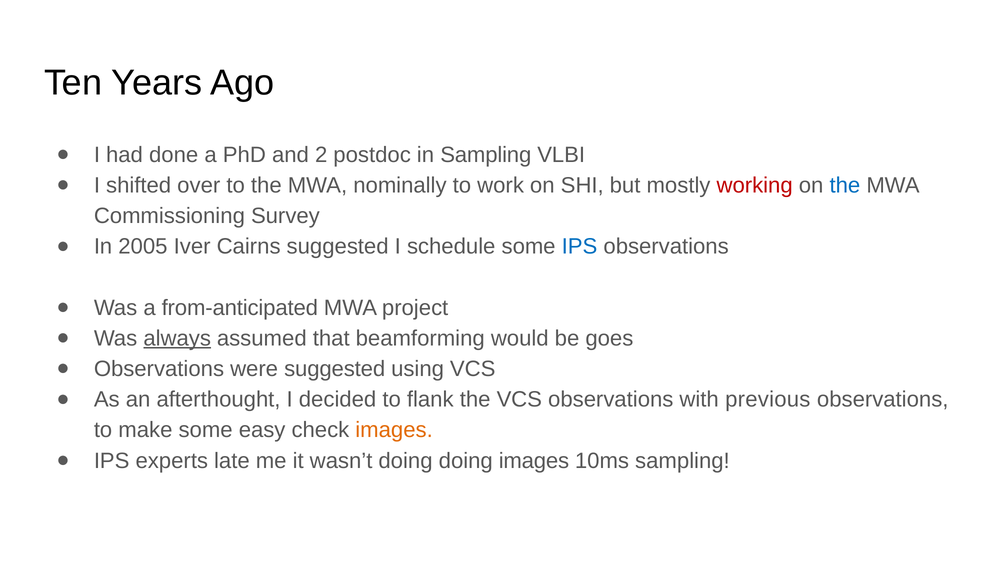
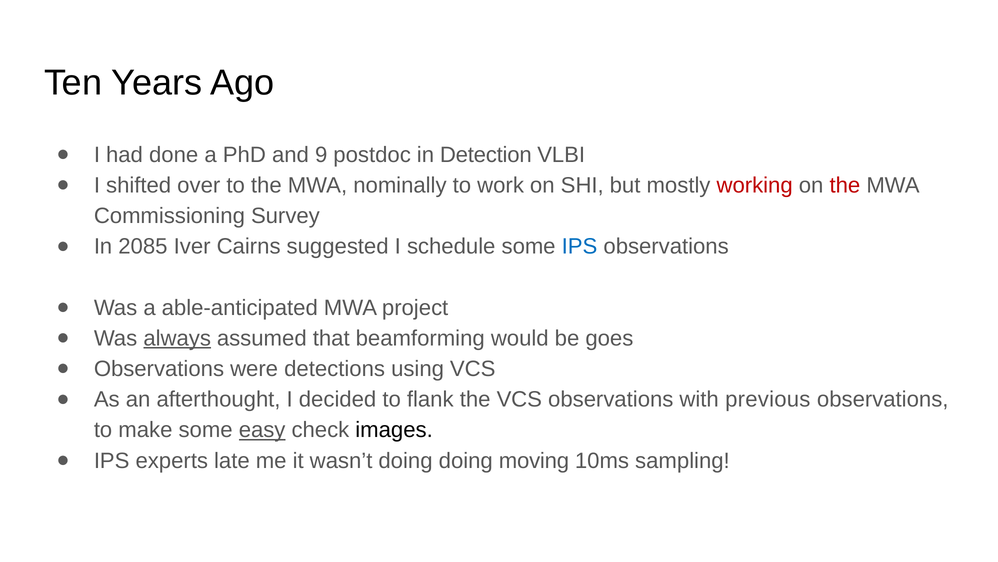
2: 2 -> 9 (321, 155)
in Sampling: Sampling -> Detection (486, 155)
the colour: blue -> red (845, 185)
2005: 2005 -> 2085 (143, 246)
from-anticipated: from-anticipated -> able-anticipated (240, 307)
were suggested: suggested -> detections (335, 369)
easy underline: none -> present (262, 430)
images colour: orange -> black (394, 430)
doing images: images -> moving (534, 460)
